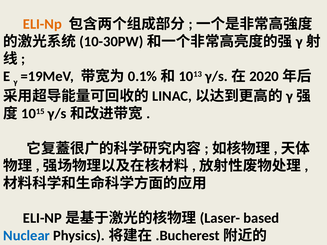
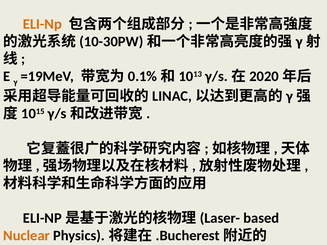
Nuclear colour: blue -> orange (27, 236)
